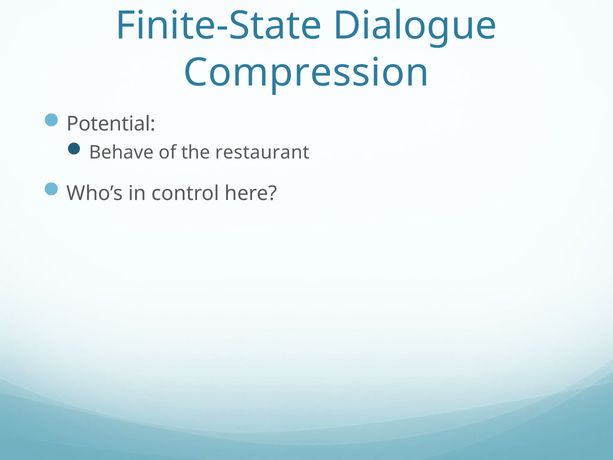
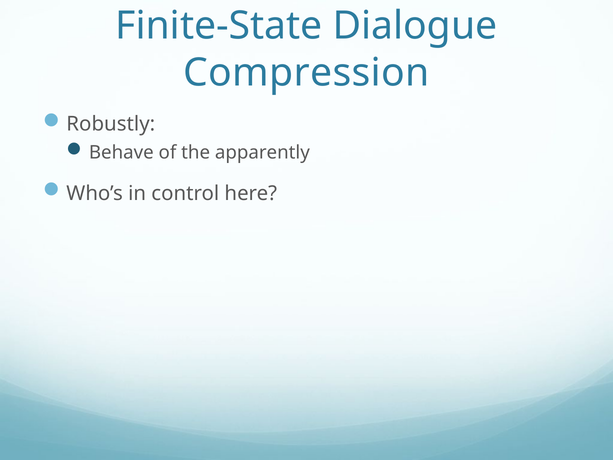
Potential: Potential -> Robustly (111, 124)
restaurant: restaurant -> apparently (262, 152)
